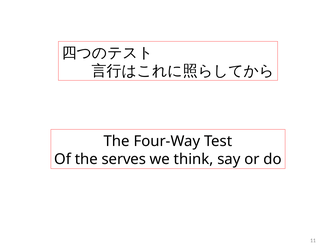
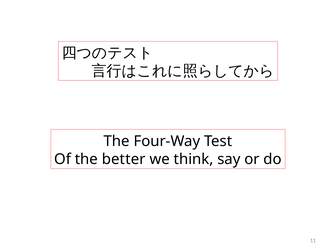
serves: serves -> better (124, 159)
